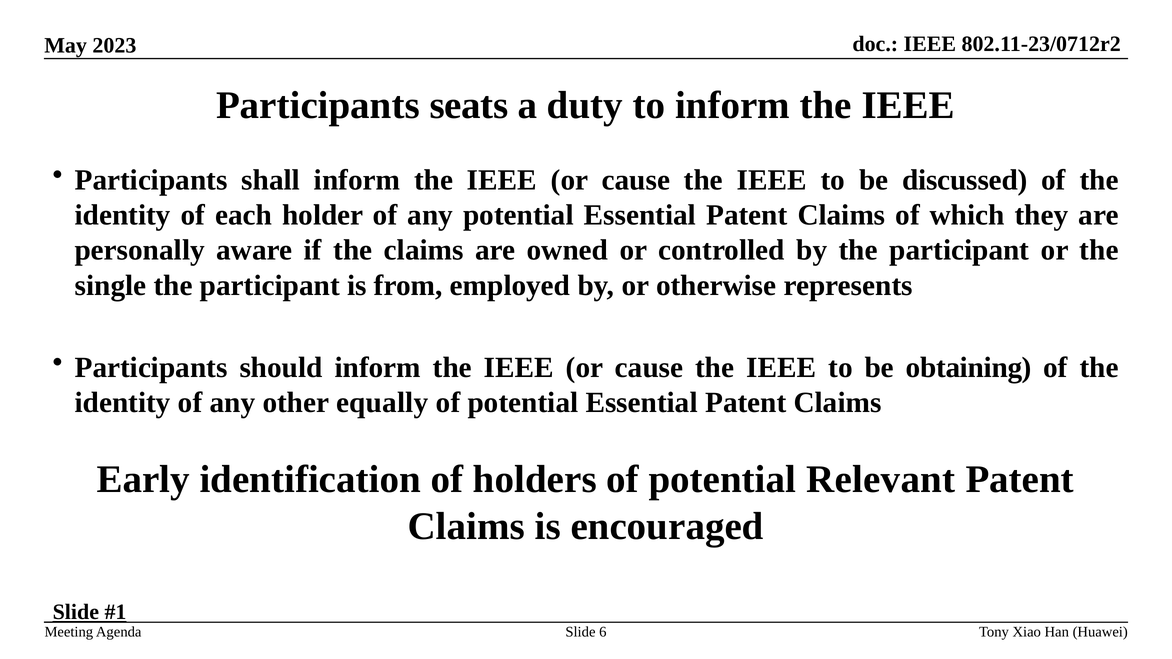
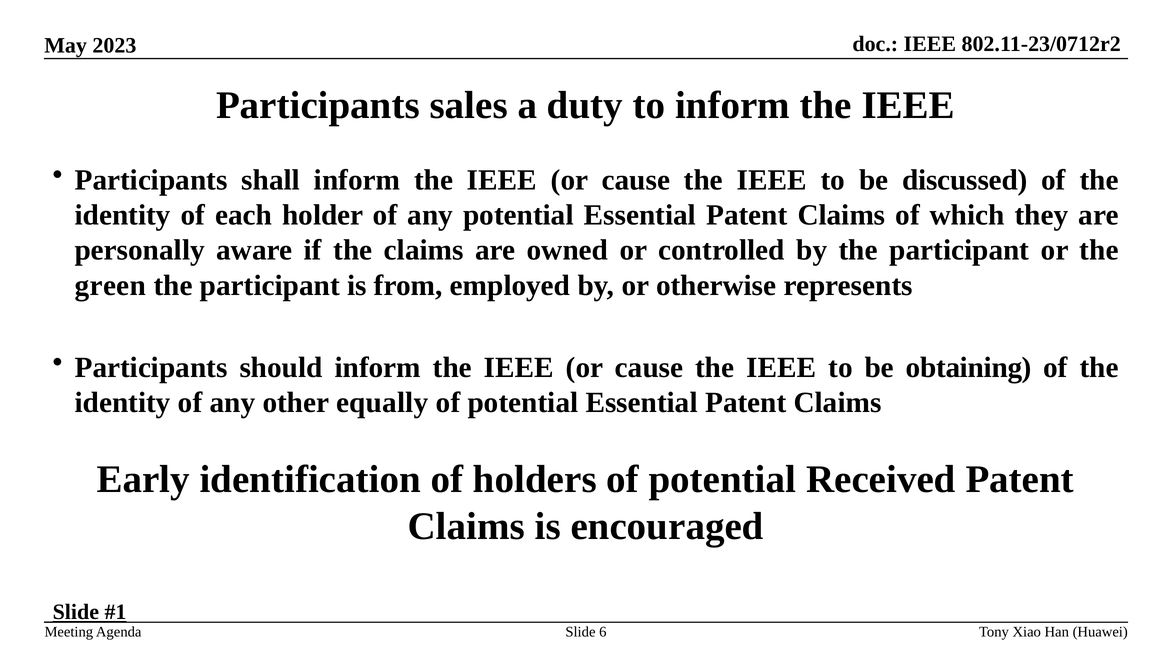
seats: seats -> sales (469, 105)
single: single -> green (110, 286)
Relevant: Relevant -> Received (881, 480)
